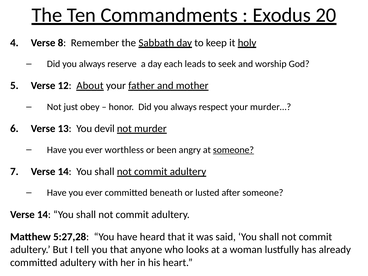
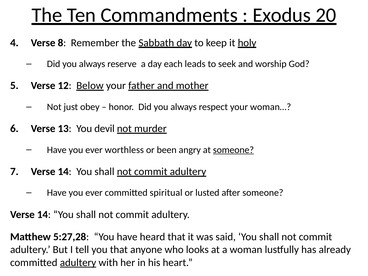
About: About -> Below (90, 86)
murder…: murder… -> woman… (271, 107)
beneath: beneath -> spiritual (166, 193)
adultery underline: none -> present (78, 263)
